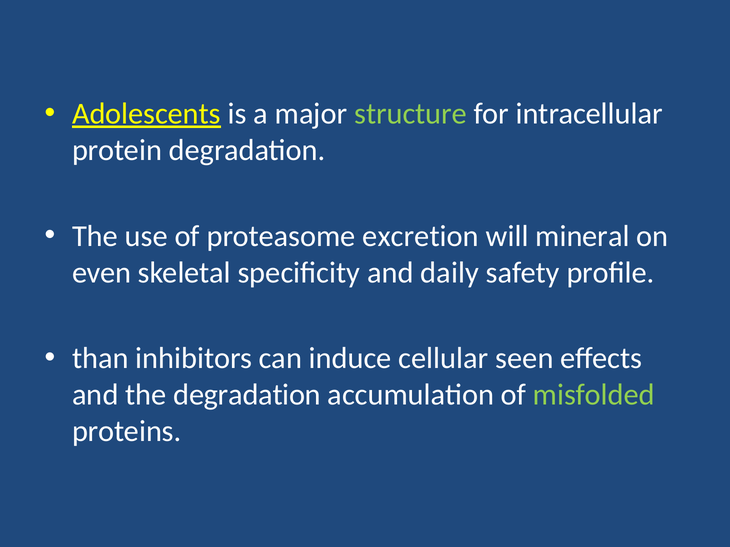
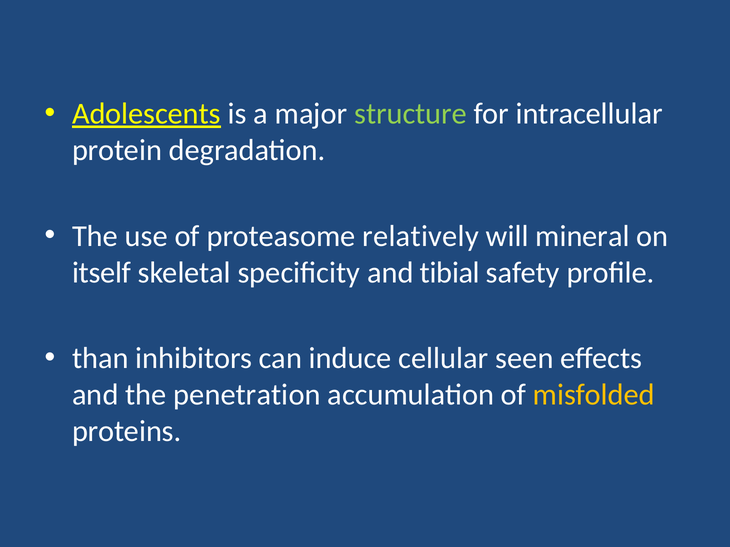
excretion: excretion -> relatively (421, 236)
even: even -> itself (102, 273)
daily: daily -> tibial (450, 273)
the degradation: degradation -> penetration (247, 395)
misfolded colour: light green -> yellow (594, 395)
